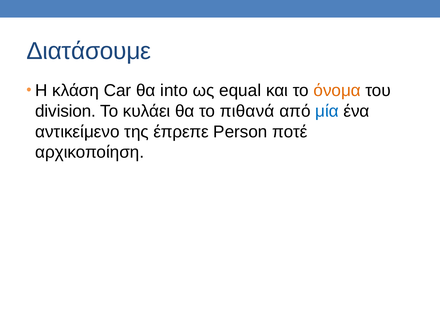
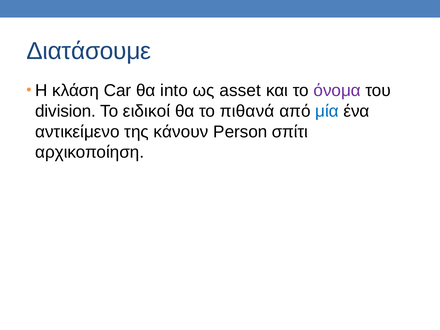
equal: equal -> asset (240, 91)
όνομα colour: orange -> purple (337, 91)
κυλάει: κυλάει -> ειδικοί (147, 111)
έπρεπε: έπρεπε -> κάνουν (181, 132)
ποτέ: ποτέ -> σπίτι (290, 132)
